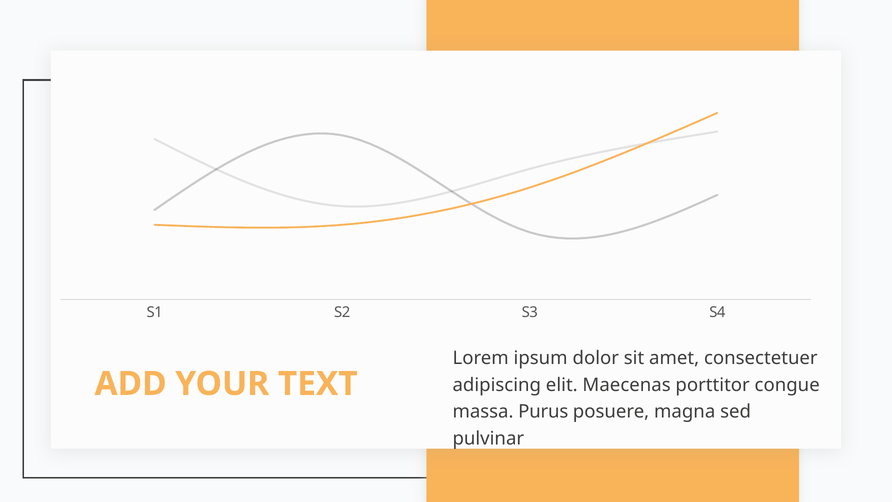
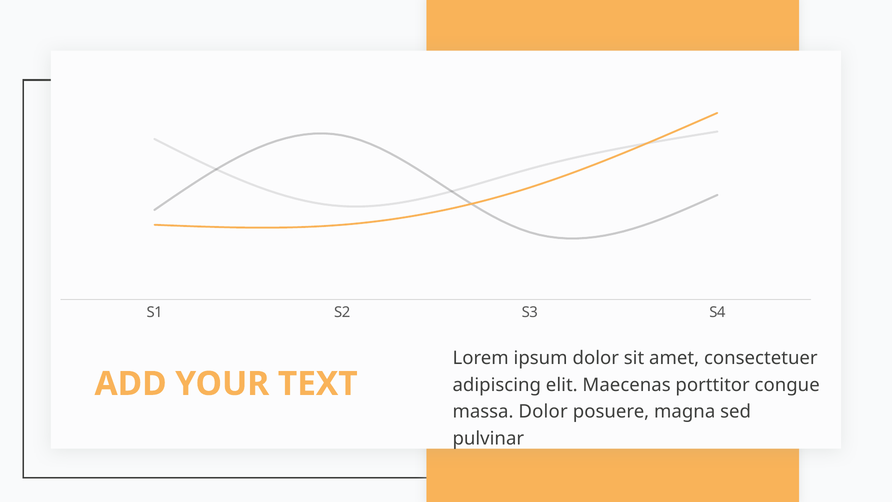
massa Purus: Purus -> Dolor (543, 411)
